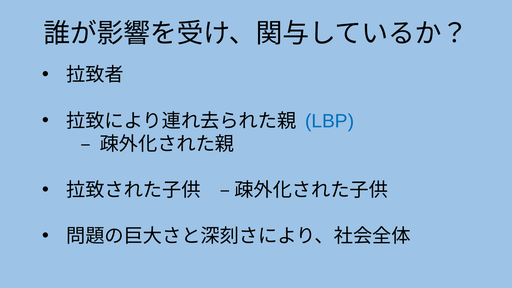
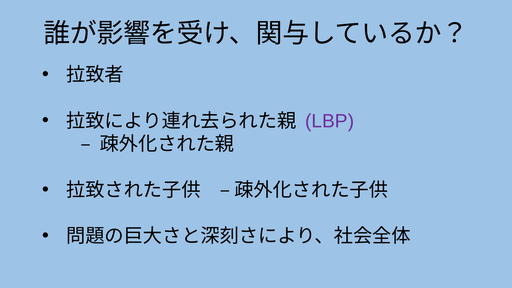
LBP colour: blue -> purple (330, 121)
